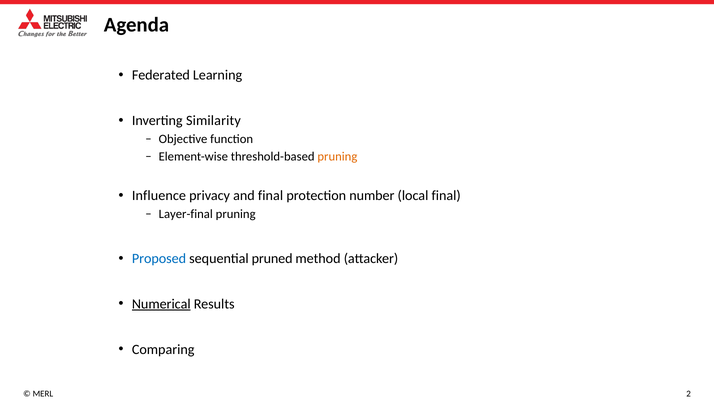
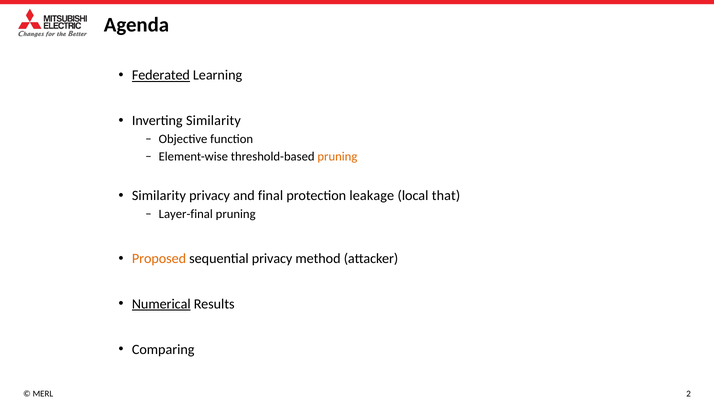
Federated underline: none -> present (161, 75)
Influence: Influence -> Similarity (159, 195)
number: number -> leakage (372, 195)
local final: final -> that (446, 195)
Proposed colour: blue -> orange (159, 258)
sequential pruned: pruned -> privacy (272, 258)
